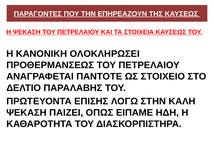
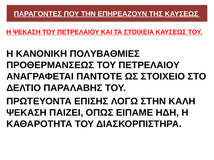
ΟΛΟΚΛΗΡΩΣΕΙ: ΟΛΟΚΛΗΡΩΣΕΙ -> ΠΟΛΥΒΑΘΜΙΕΣ (105, 54)
